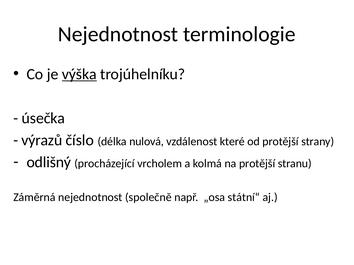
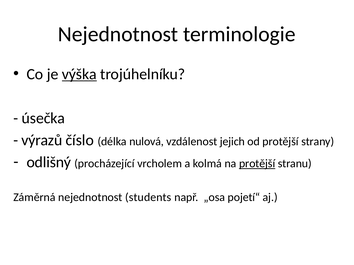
které: které -> jejich (232, 142)
protější underline: none -> present (257, 164)
společně: společně -> students (148, 198)
státní“: státní“ -> pojetí“ (244, 198)
